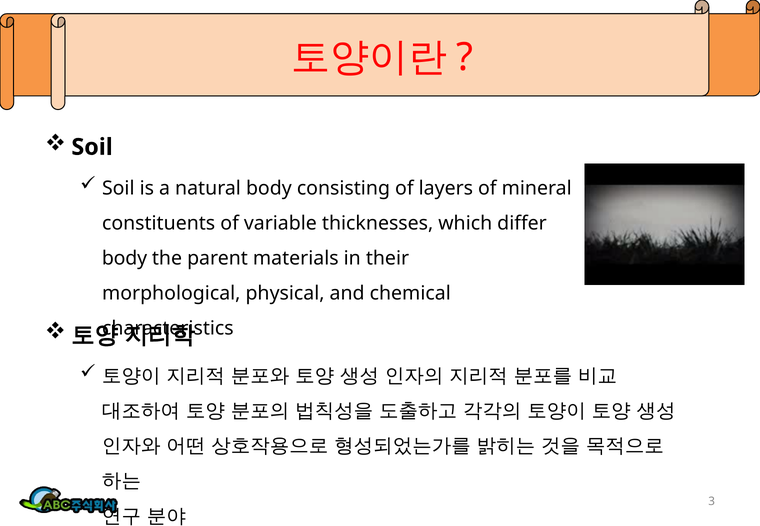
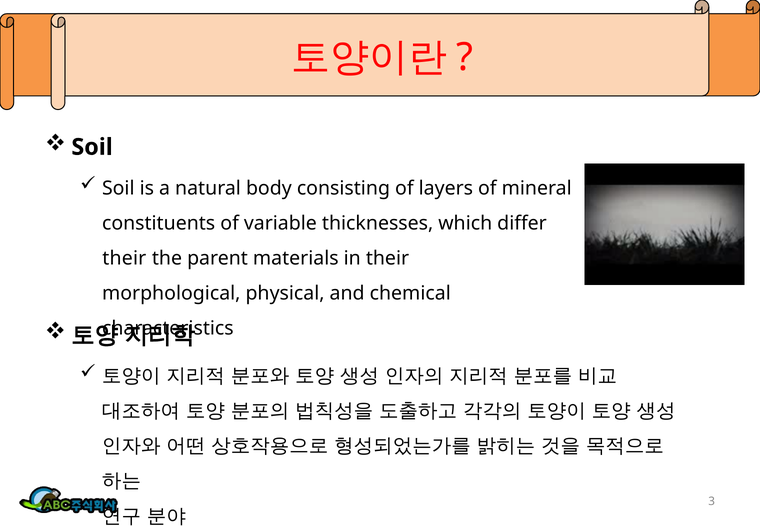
body: body -> their (124, 258)
